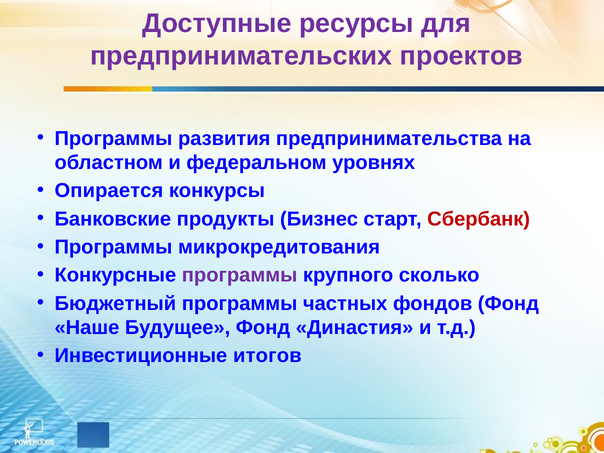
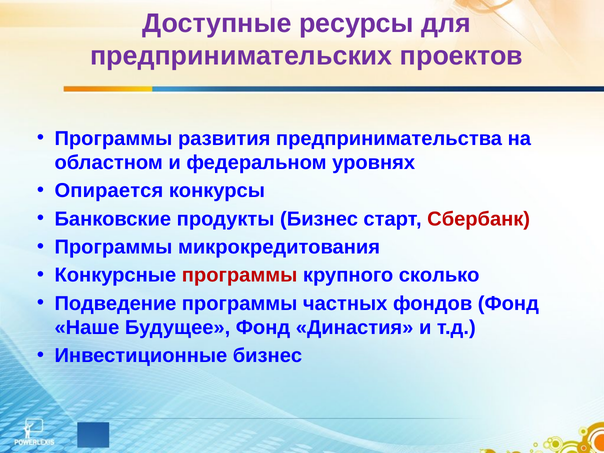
программы colour: purple -> red (240, 275)
Бюджетный: Бюджетный -> Подведение (115, 303)
Инвестиционные итогов: итогов -> бизнес (267, 356)
